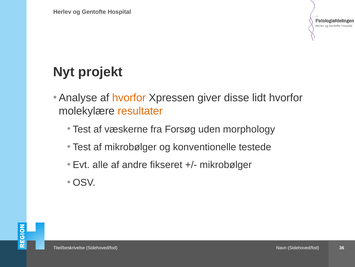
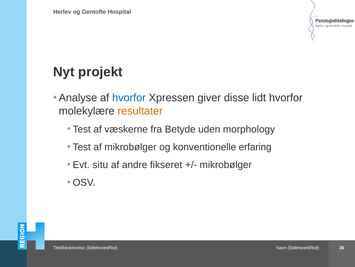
hvorfor colour: orange -> blue (129, 98)
Forsøg: Forsøg -> Betyde (180, 129)
testede: testede -> erfaring (255, 147)
alle: alle -> situ (100, 164)
